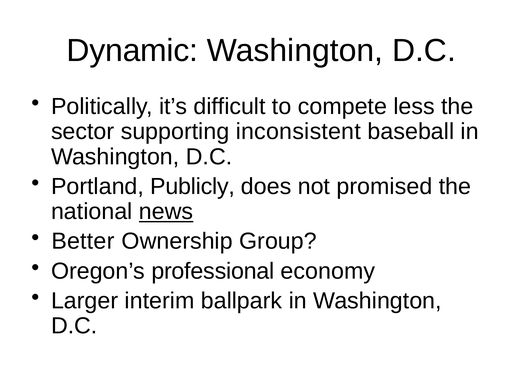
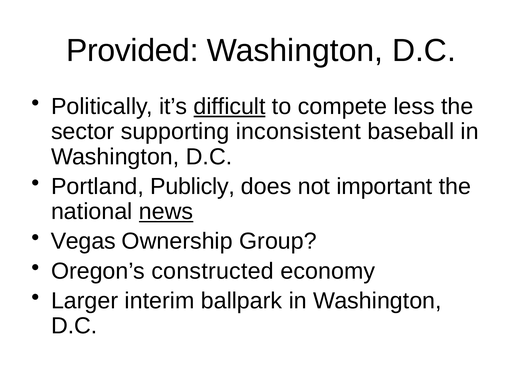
Dynamic: Dynamic -> Provided (132, 51)
difficult underline: none -> present (230, 107)
promised: promised -> important (385, 187)
Better: Better -> Vegas (83, 241)
professional: professional -> constructed (213, 271)
